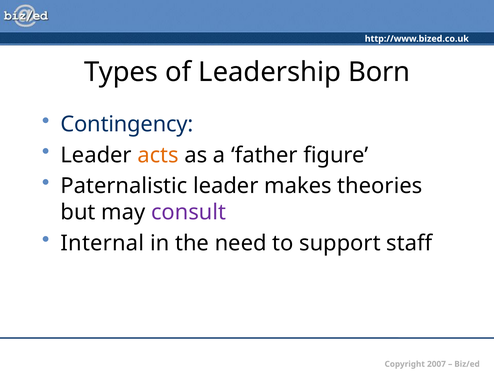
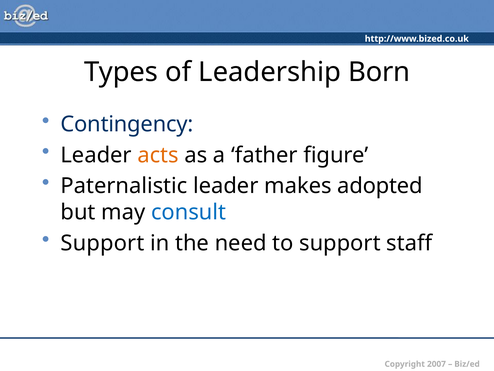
theories: theories -> adopted (380, 186)
consult colour: purple -> blue (189, 212)
Internal: Internal -> Support (102, 243)
